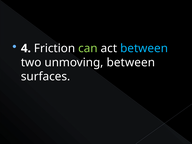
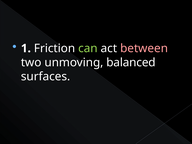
4: 4 -> 1 (26, 48)
between colour: light blue -> pink (144, 48)
unmoving between: between -> balanced (131, 62)
